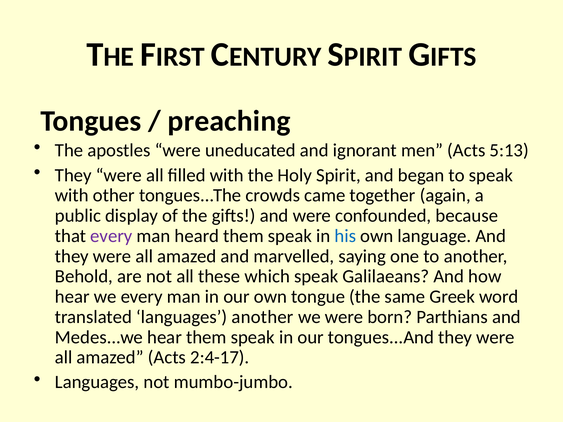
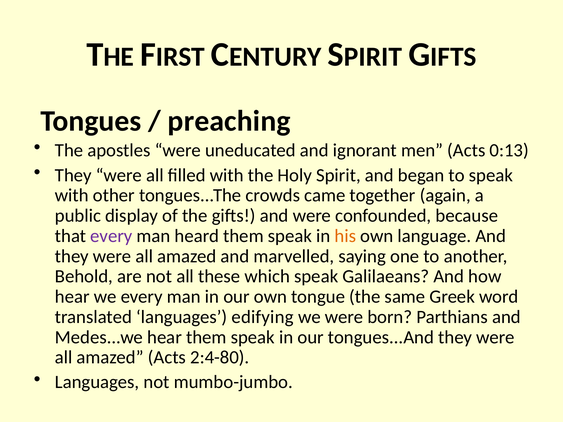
5:13: 5:13 -> 0:13 (509, 151)
his colour: blue -> orange (345, 236)
languages another: another -> edifying (263, 317)
2:4-17: 2:4-17 -> 2:4-80 (220, 358)
